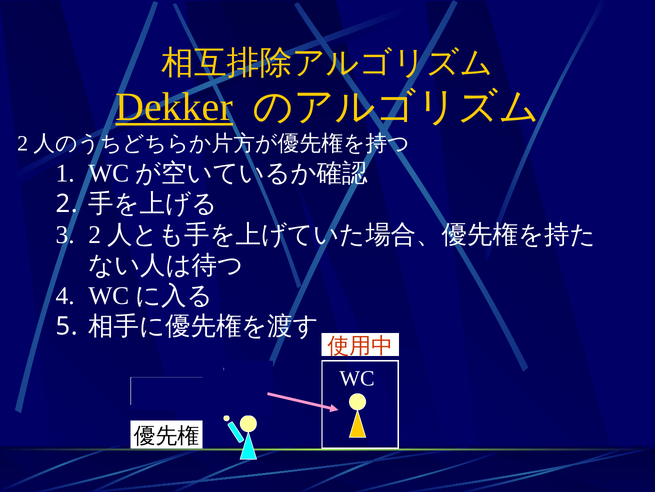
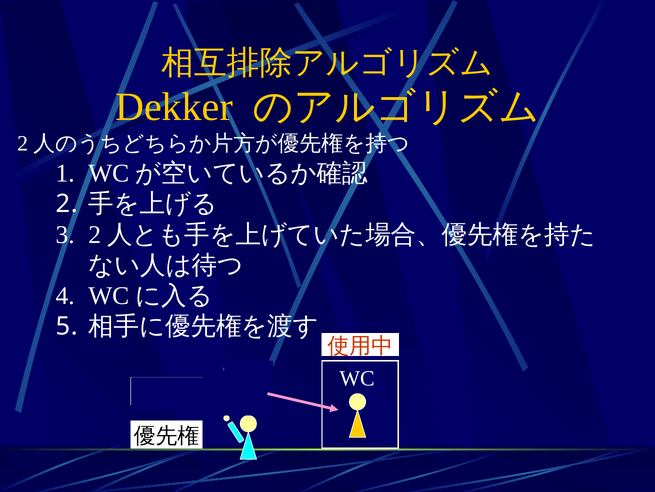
Dekker underline: present -> none (174, 107)
